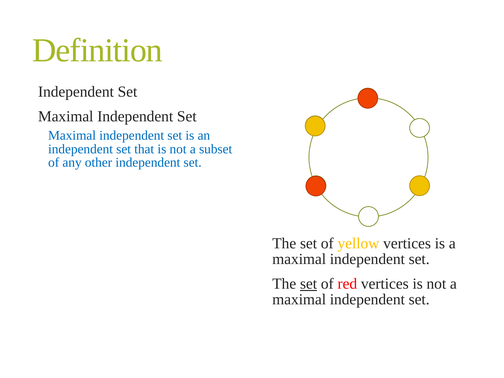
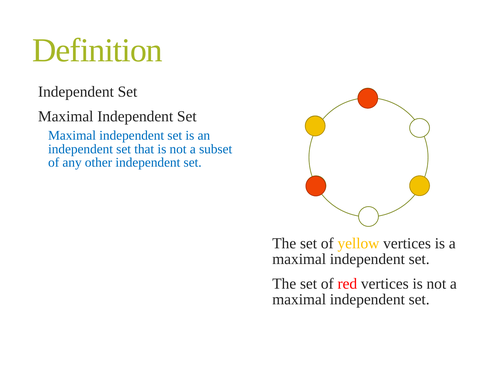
set underline: present -> none (309, 284)
